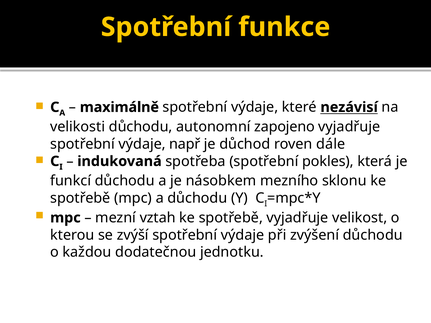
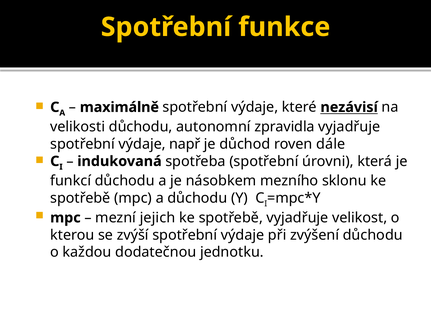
zapojeno: zapojeno -> zpravidla (285, 127)
pokles: pokles -> úrovni (328, 161)
vztah: vztah -> jejich (158, 218)
